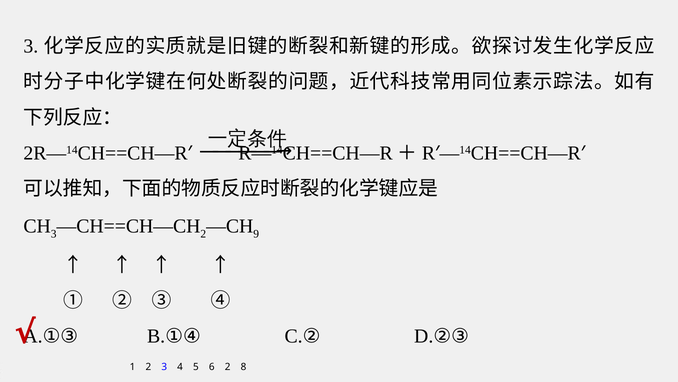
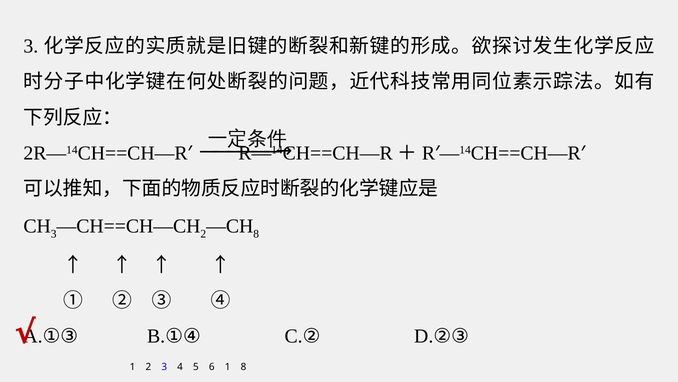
9: 9 -> 8 (256, 234)
6 2: 2 -> 1 (228, 367)
